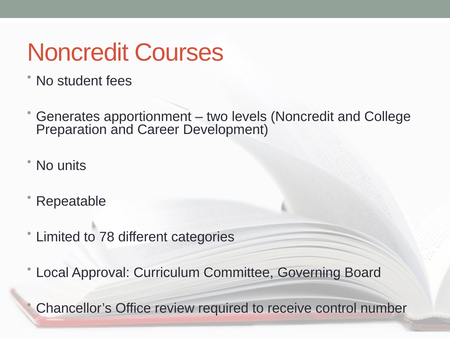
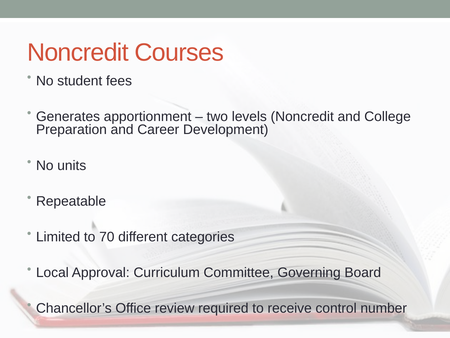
78: 78 -> 70 (107, 237)
